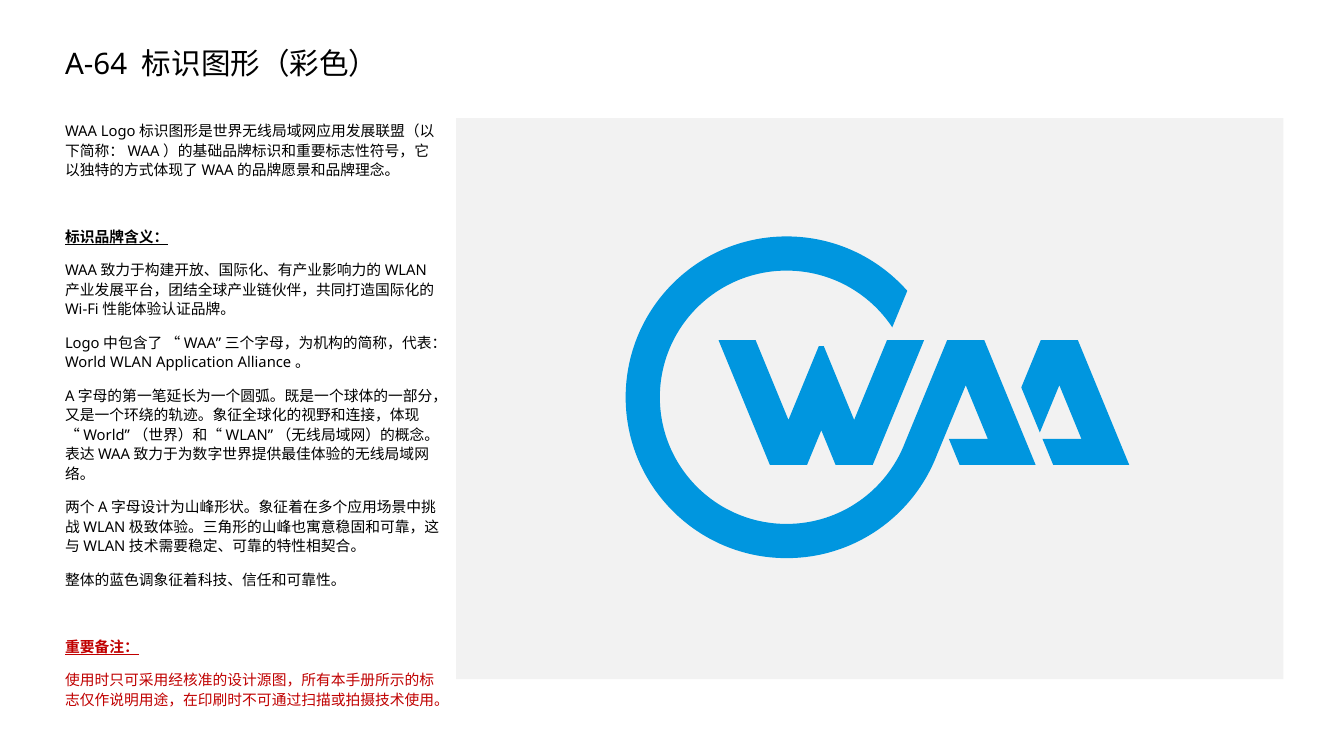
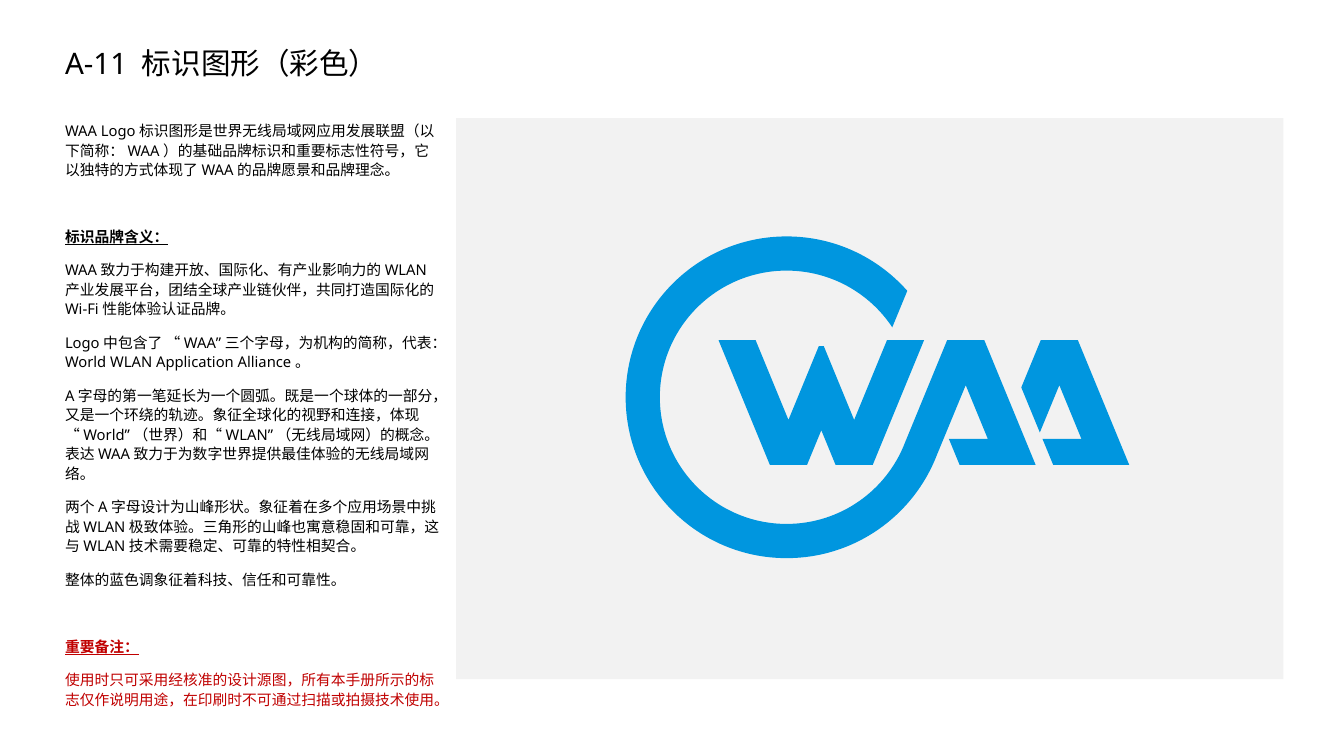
A-64: A-64 -> A-11 (96, 65)
